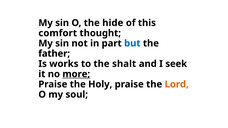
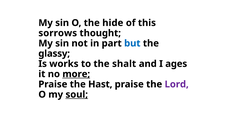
comfort: comfort -> sorrows (58, 33)
father: father -> glassy (54, 54)
seek: seek -> ages (176, 64)
Holy: Holy -> Hast (100, 84)
Lord colour: orange -> purple (177, 84)
soul underline: none -> present (77, 95)
